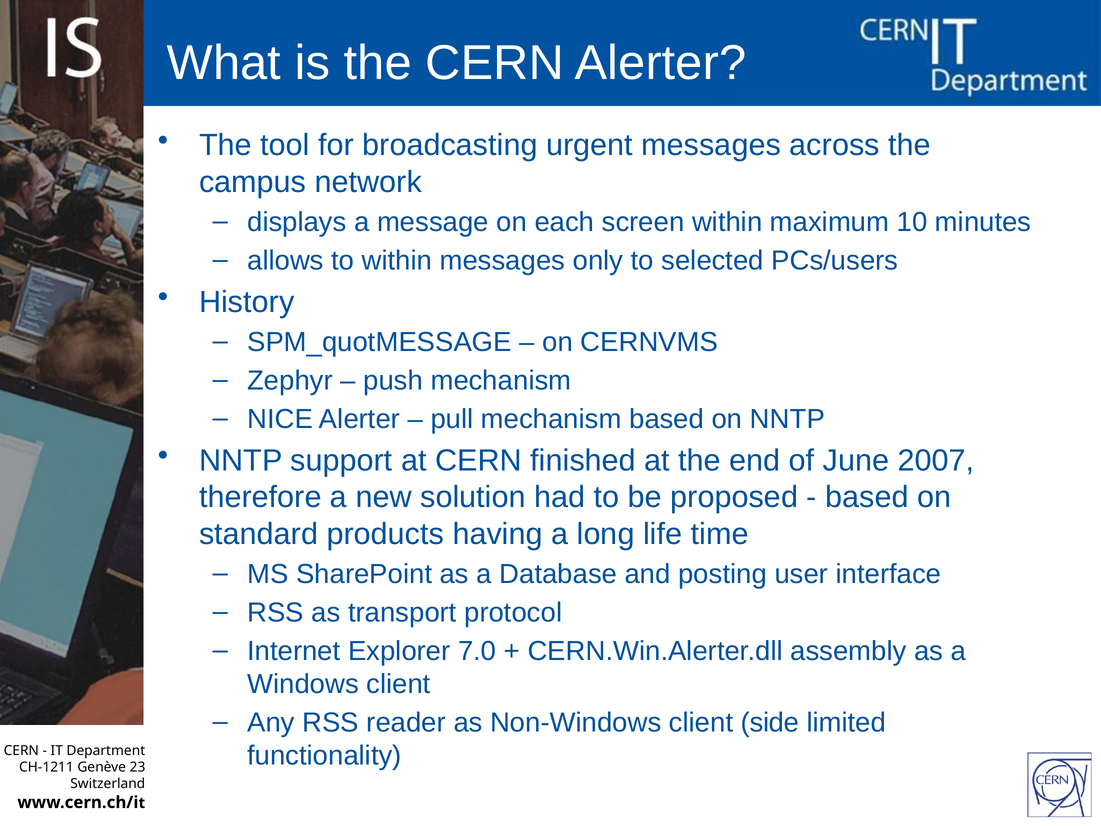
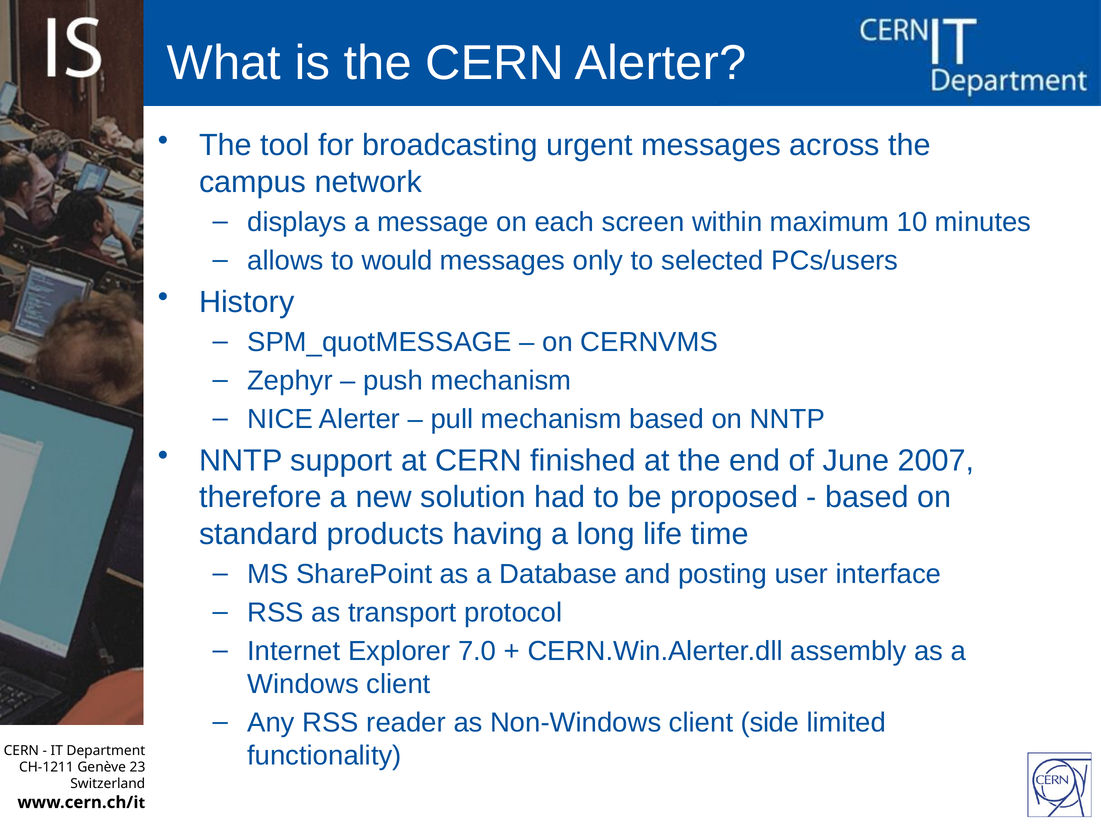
to within: within -> would (397, 261)
